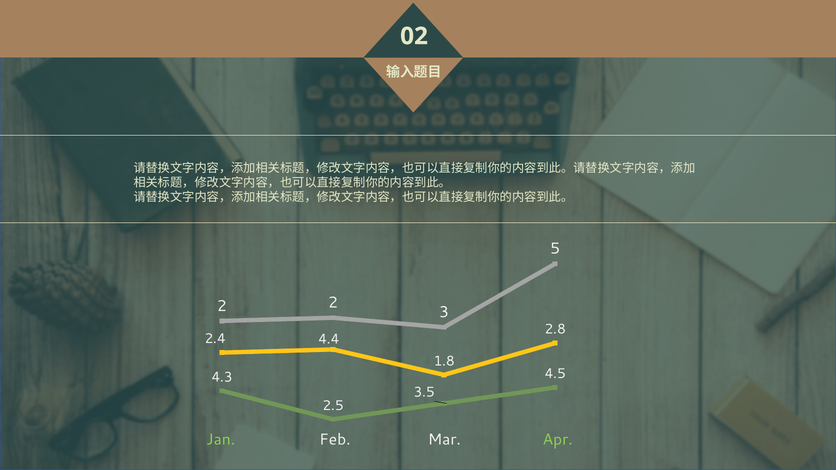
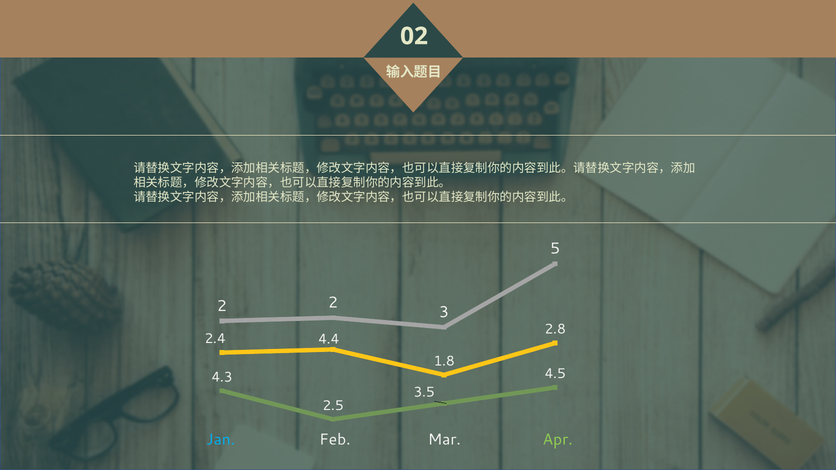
Jan colour: light green -> light blue (221, 440)
